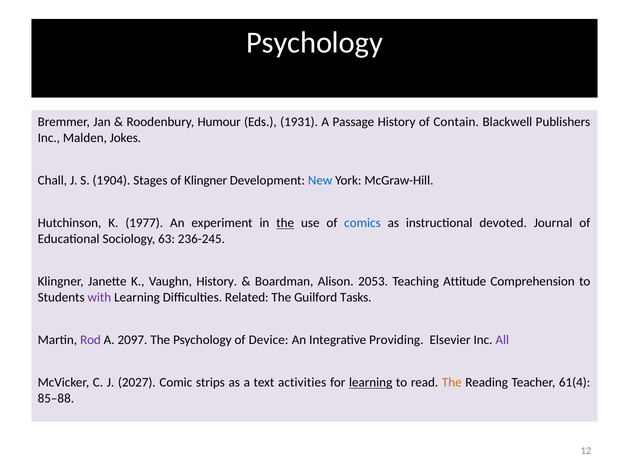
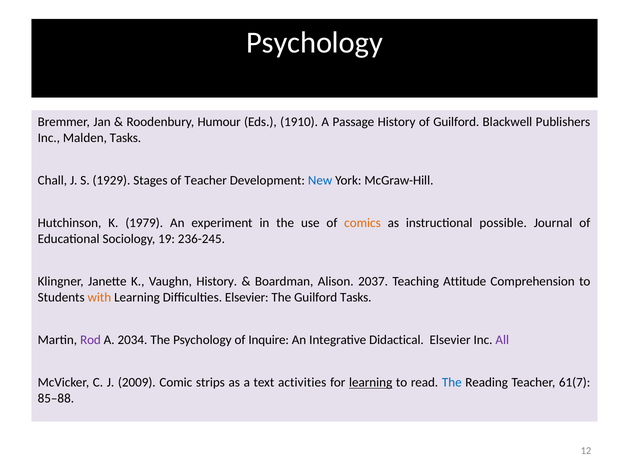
1931: 1931 -> 1910 (299, 122)
of Contain: Contain -> Guilford (456, 122)
Malden Jokes: Jokes -> Tasks (125, 138)
1904: 1904 -> 1929 (111, 180)
of Klingner: Klingner -> Teacher (206, 180)
1977: 1977 -> 1979 (144, 223)
the underline: present -> none (285, 223)
comics colour: blue -> orange (363, 223)
devoted: devoted -> possible (503, 223)
63: 63 -> 19 (167, 239)
2053: 2053 -> 2037 (373, 281)
with colour: purple -> orange (99, 297)
Difficulties Related: Related -> Elsevier (247, 297)
2097: 2097 -> 2034 (133, 340)
Device: Device -> Inquire (269, 340)
Providing: Providing -> Didactical (396, 340)
2027: 2027 -> 2009 (137, 382)
The colour: orange -> blue (452, 382)
61(4: 61(4 -> 61(7 (575, 382)
